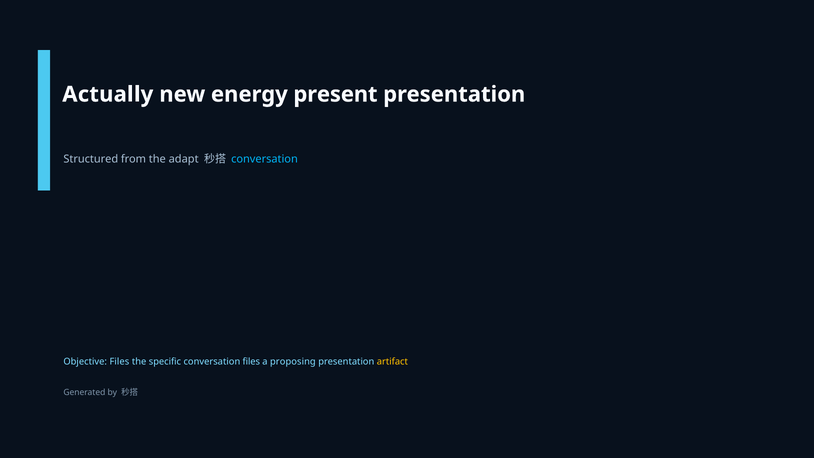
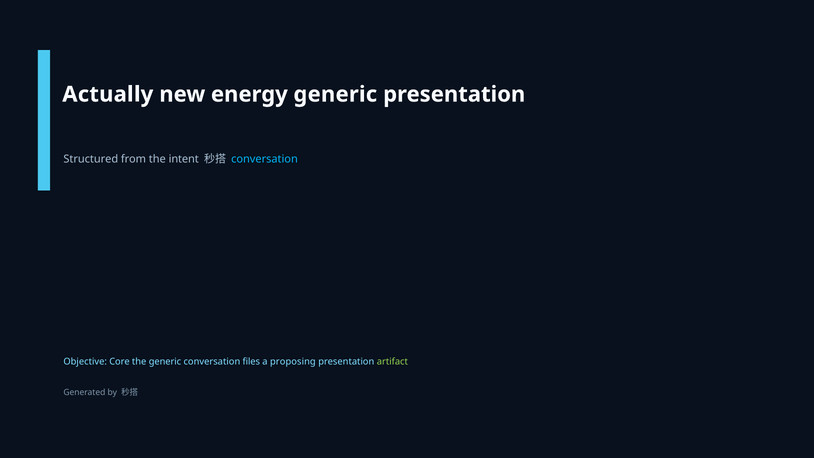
energy present: present -> generic (335, 94)
adapt: adapt -> intent (184, 159)
Objective Files: Files -> Core (119, 361)
the specific: specific -> generic (165, 361)
artifact colour: yellow -> light green (392, 361)
